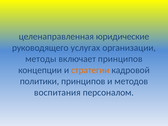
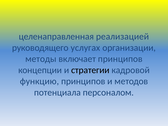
юридические: юридические -> реализацией (123, 36)
стратегии colour: orange -> black (90, 70)
политики: политики -> функцию (39, 81)
воспитания: воспитания -> потенциала (57, 92)
